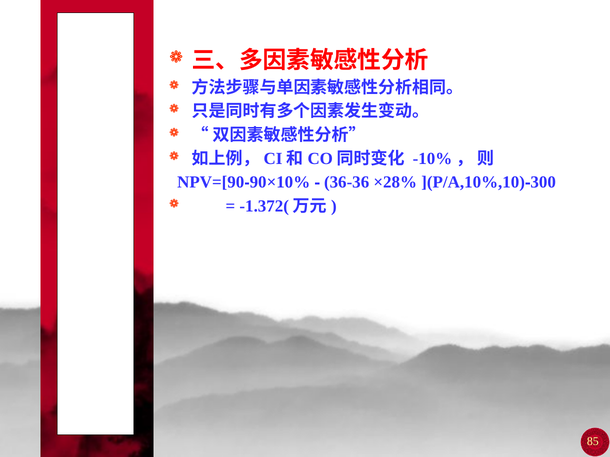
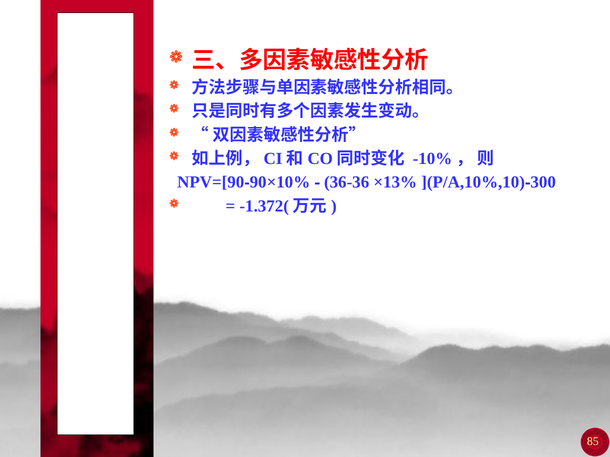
×28%: ×28% -> ×13% (395, 183)
